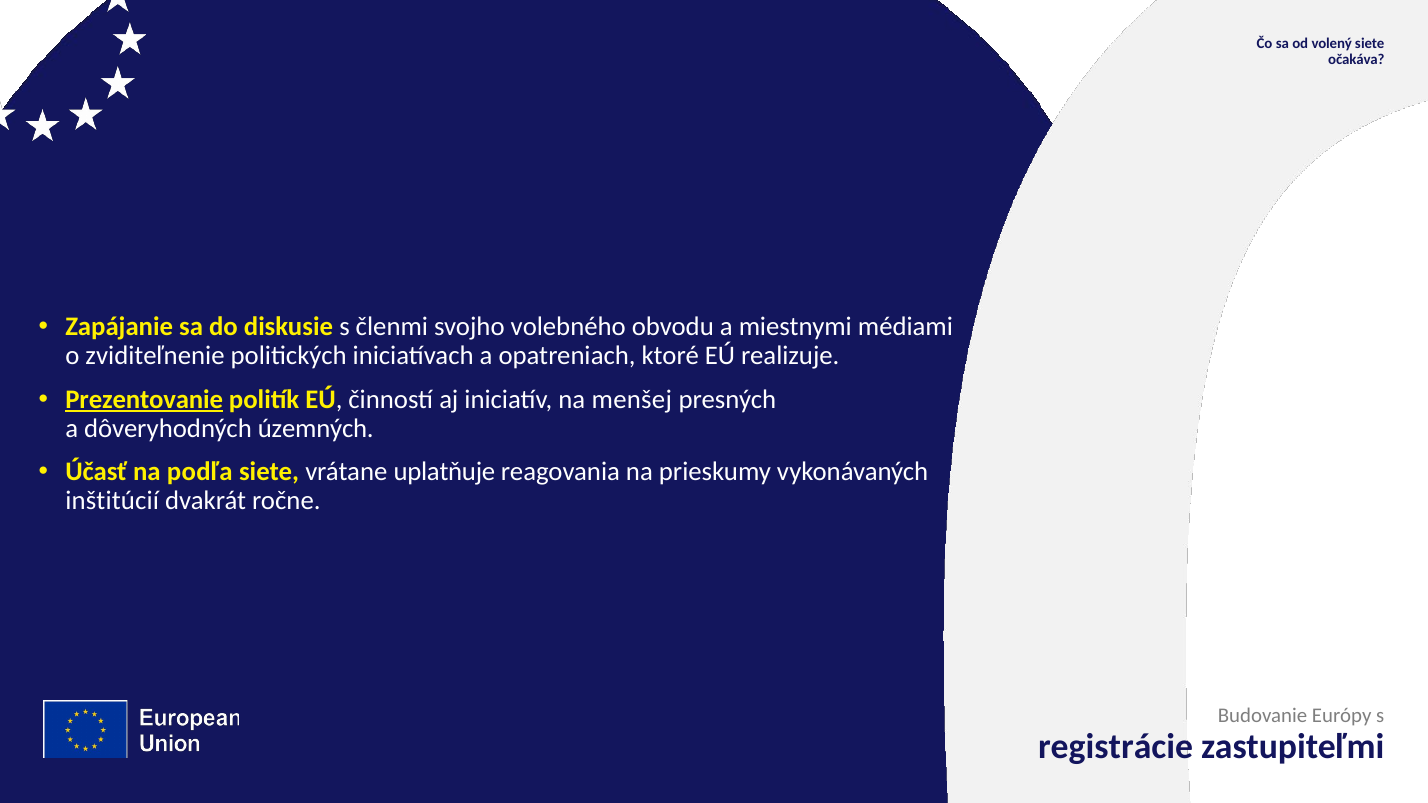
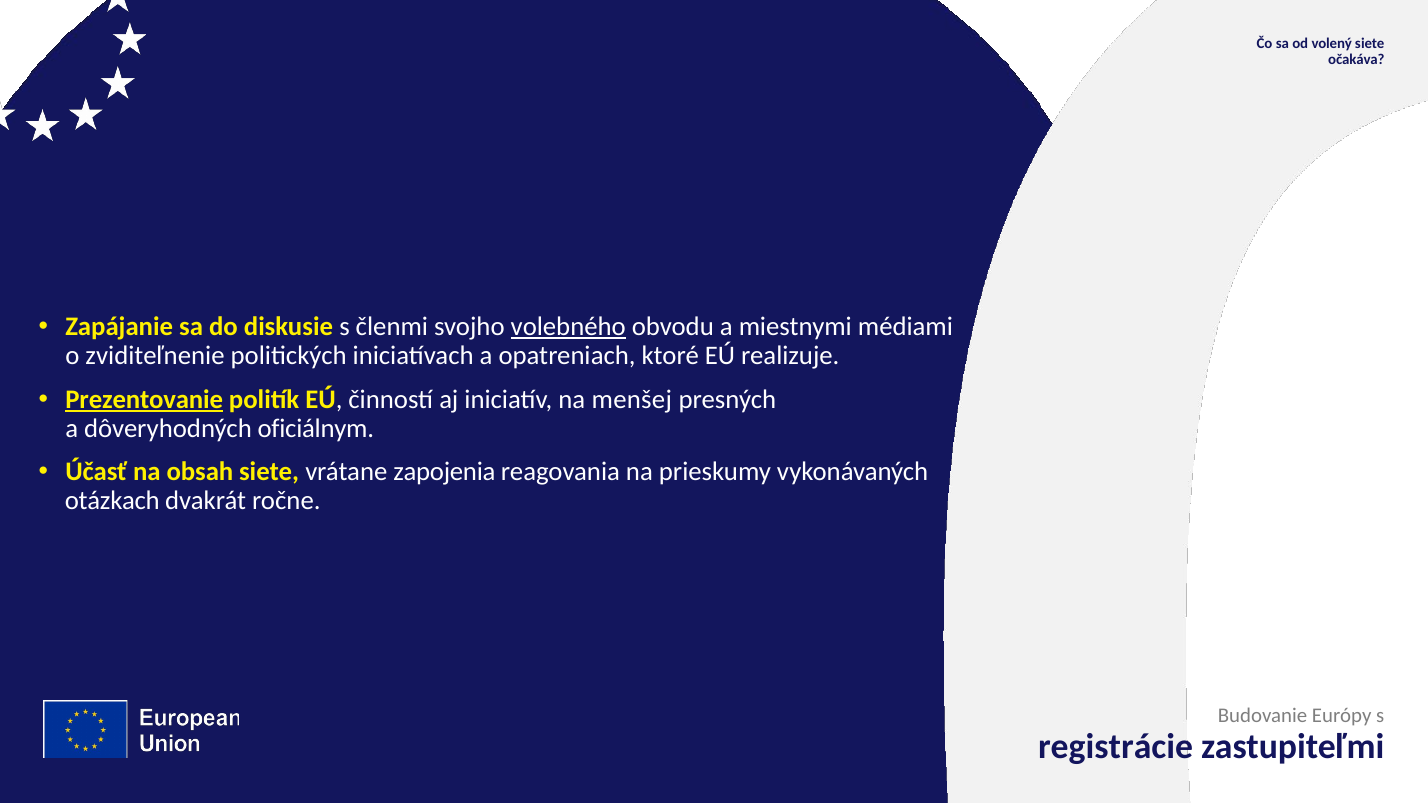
volebného underline: none -> present (568, 327)
územných: územných -> oficiálnym (316, 428)
podľa: podľa -> obsah (200, 472)
uplatňuje: uplatňuje -> zapojenia (444, 472)
inštitúcií: inštitúcií -> otázkach (112, 501)
